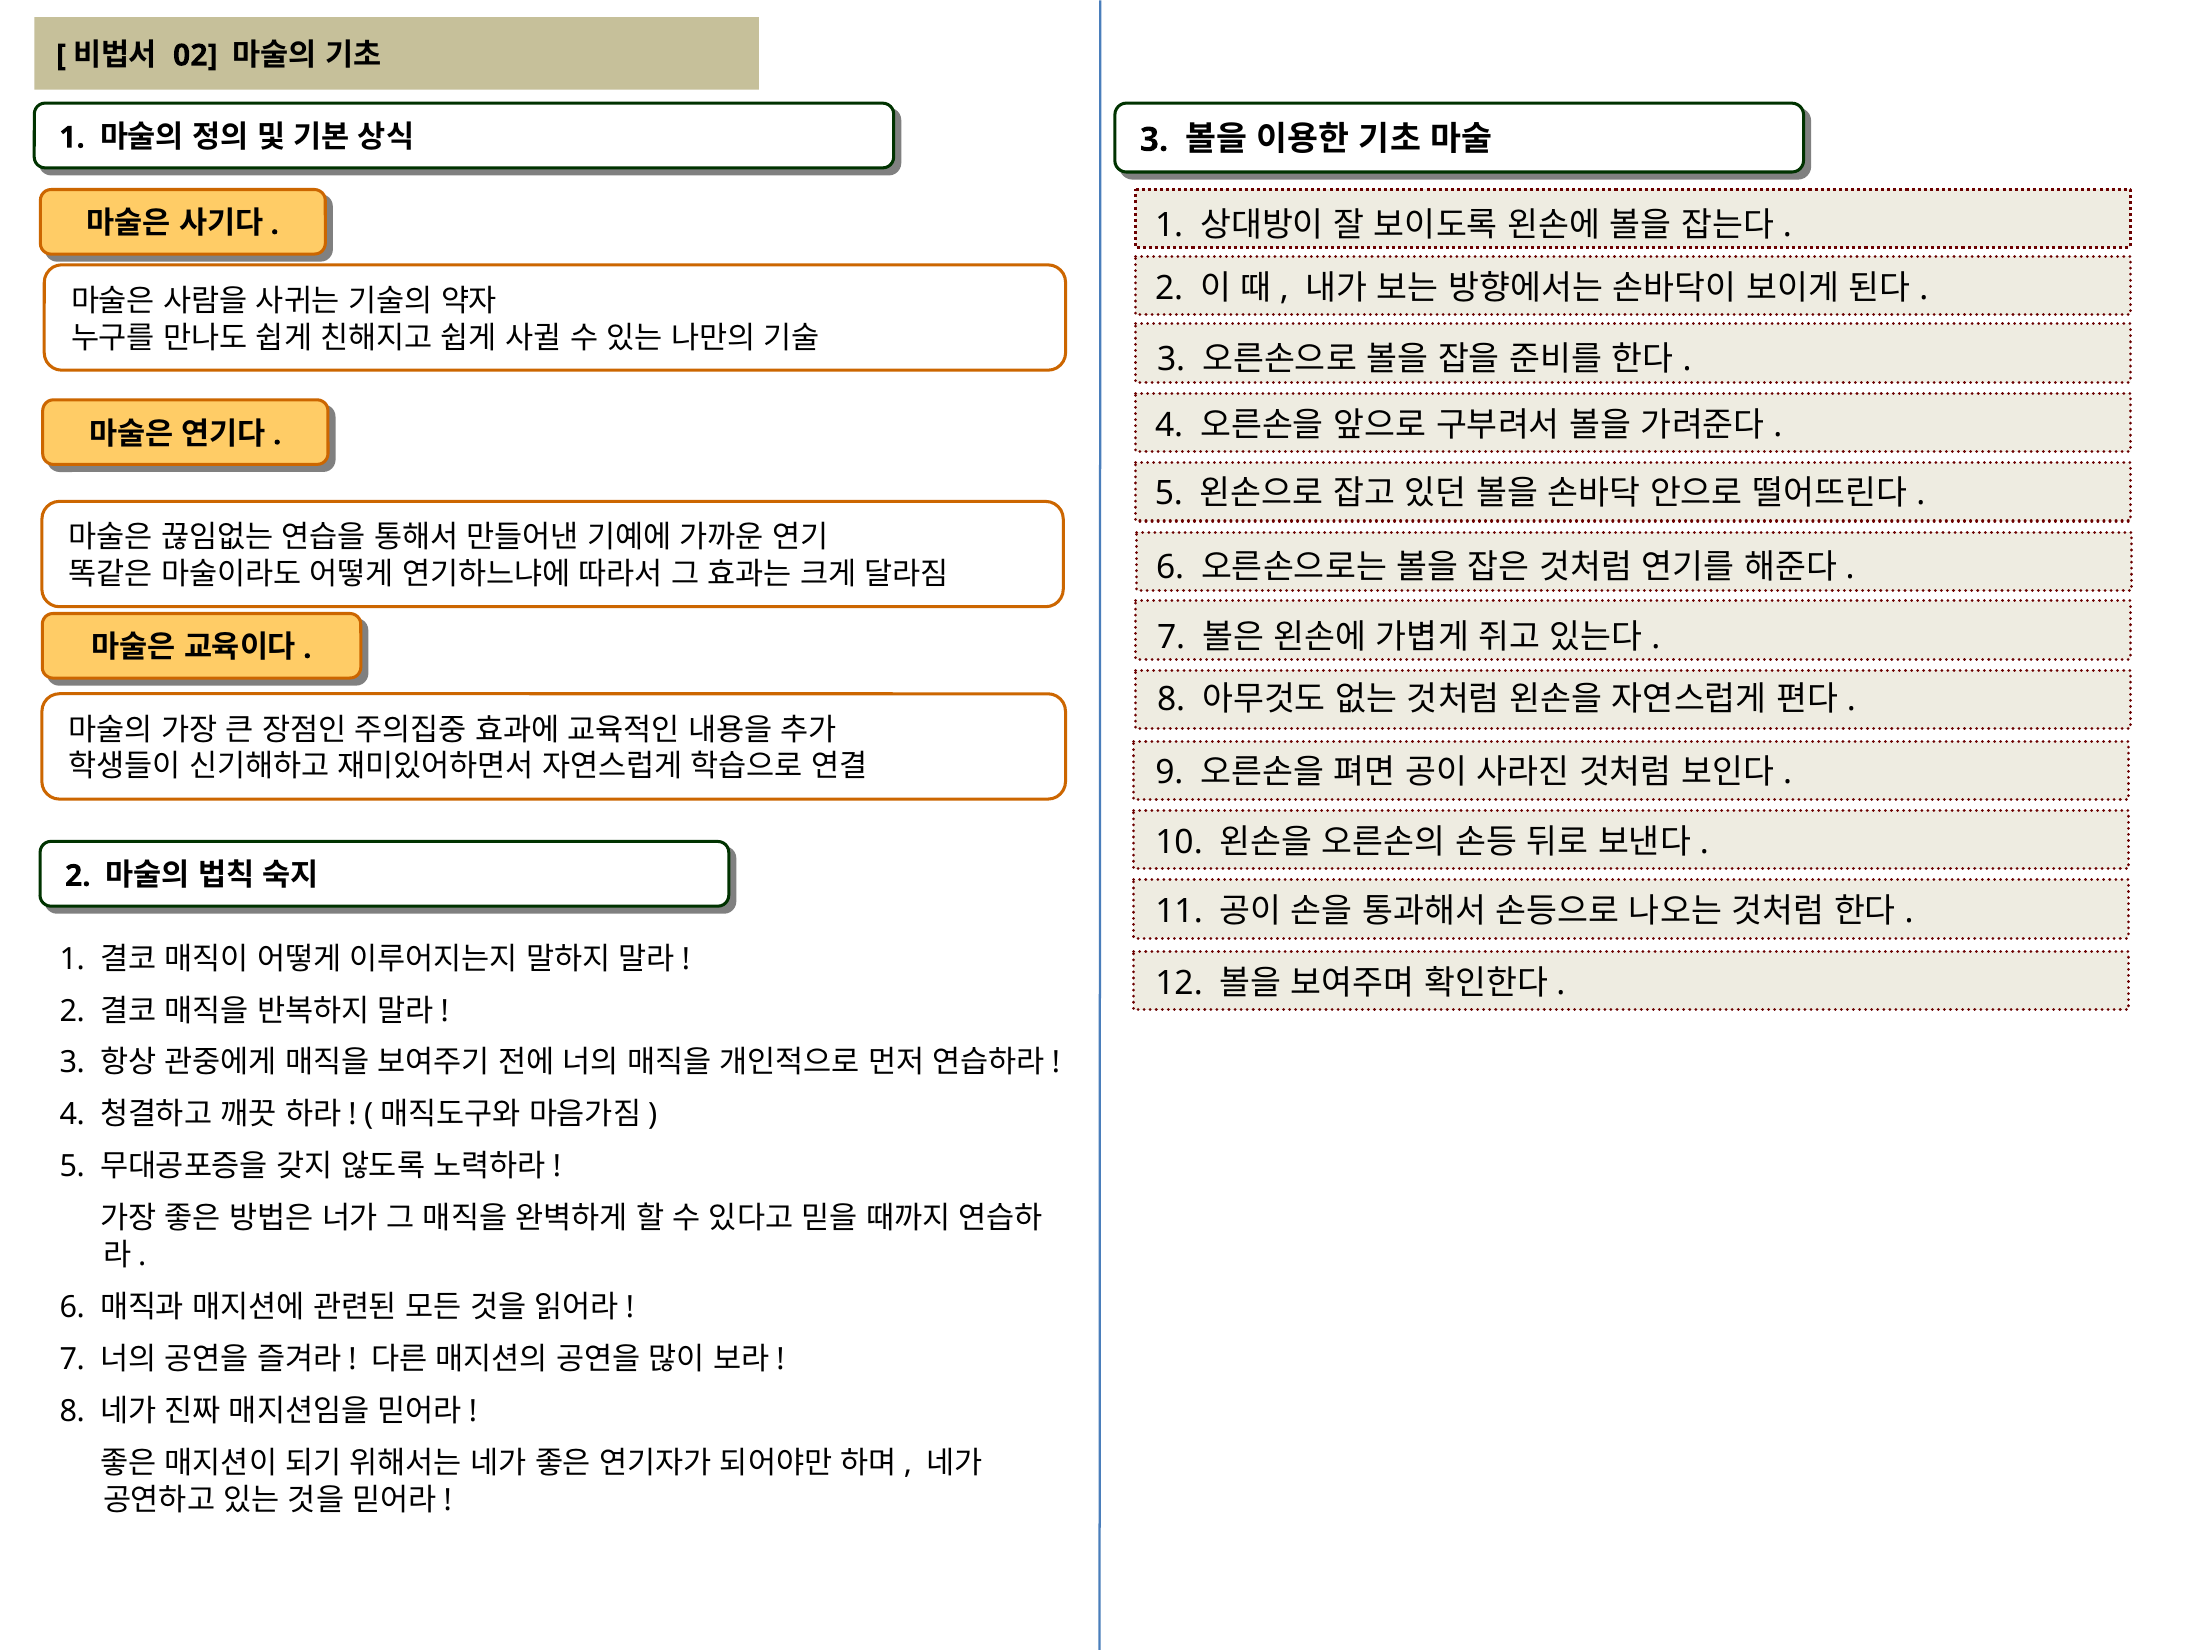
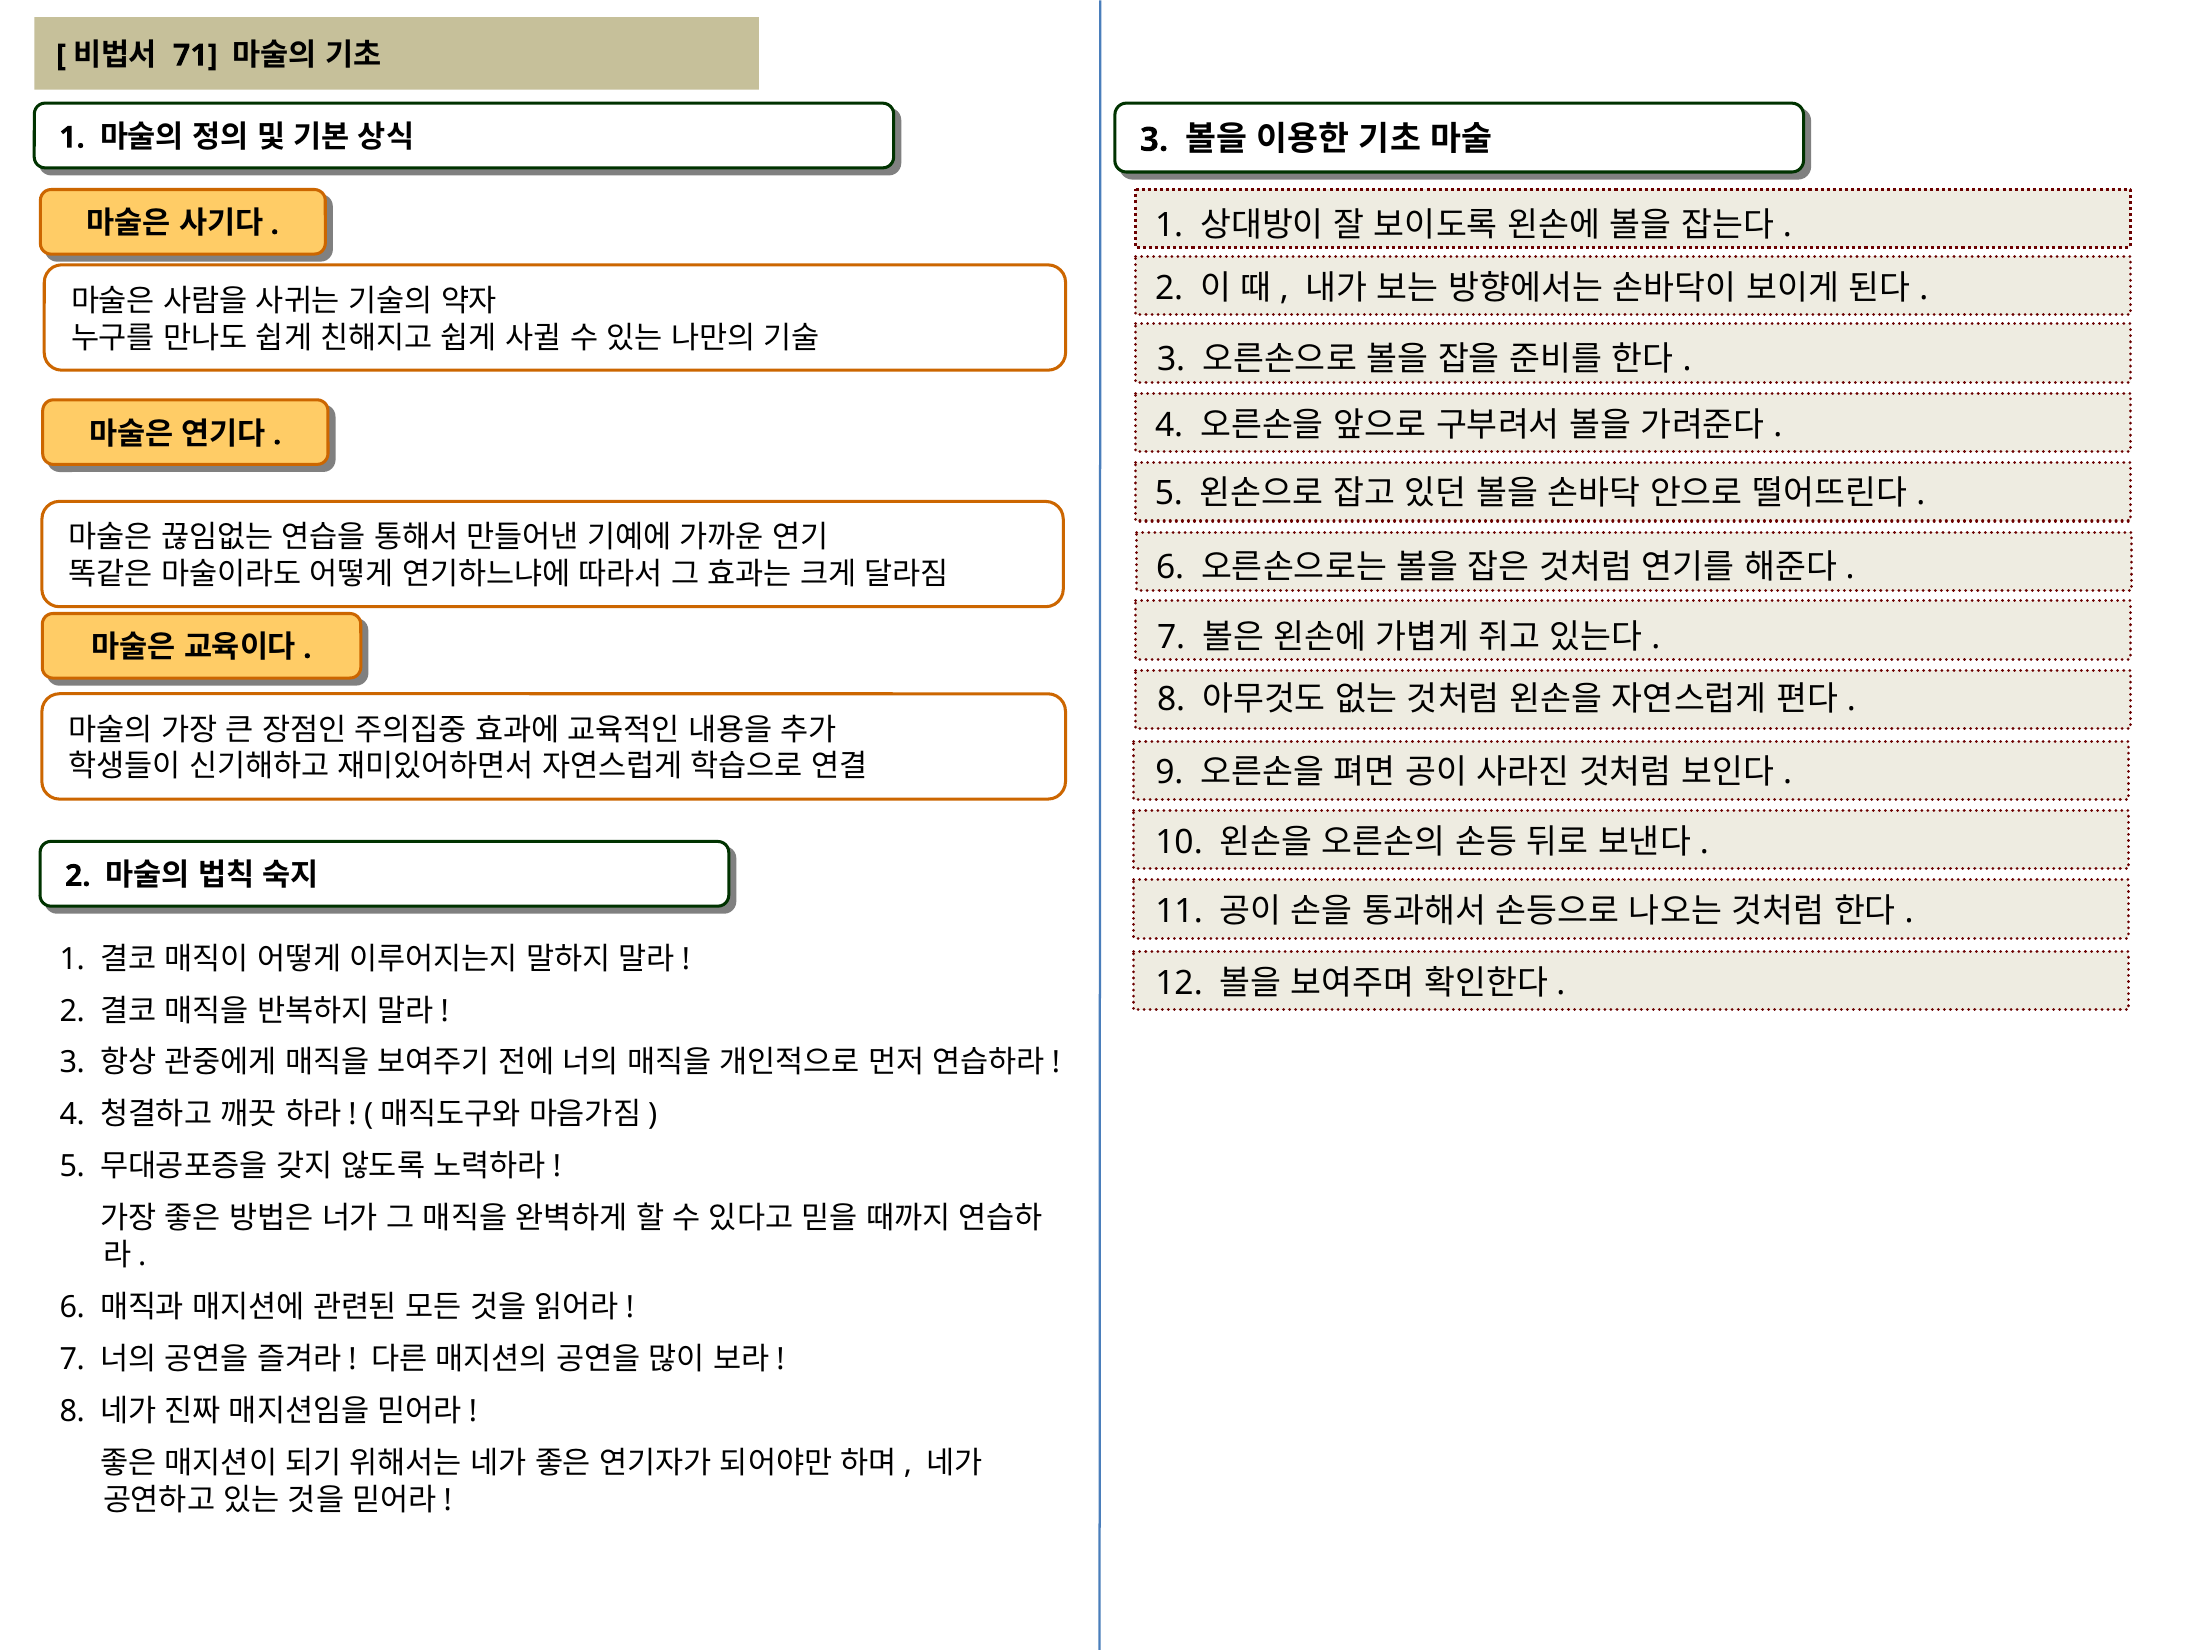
02: 02 -> 71 (195, 55)
